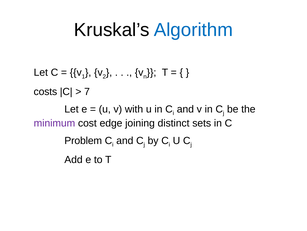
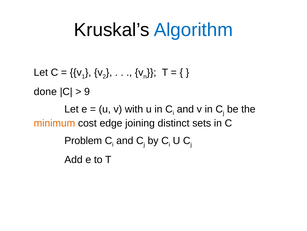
costs: costs -> done (45, 91)
7: 7 -> 9 (87, 91)
minimum colour: purple -> orange (54, 123)
